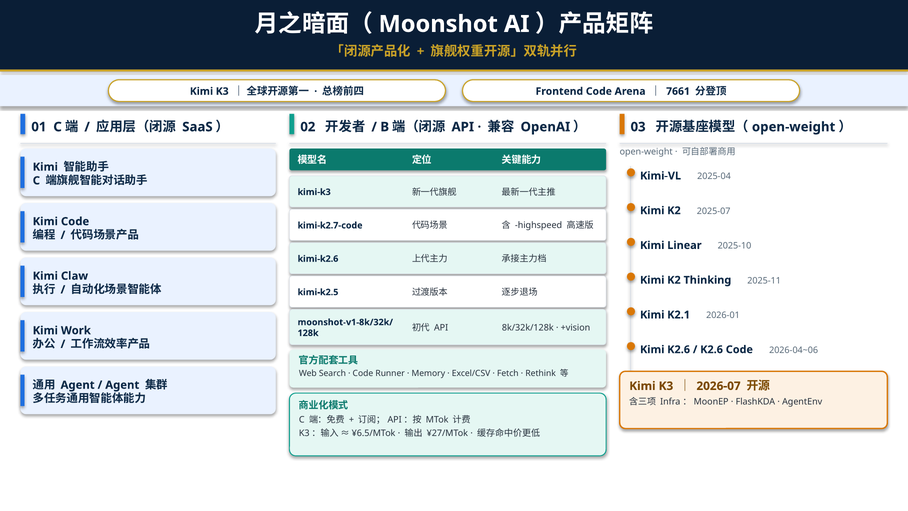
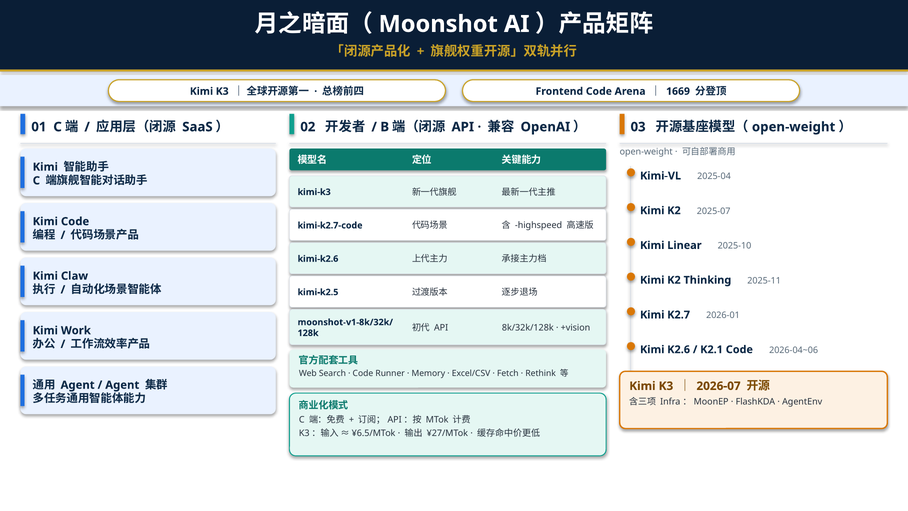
7661: 7661 -> 1669 (678, 91)
K2.1: K2.1 -> K2.7 (679, 315)
K2.6: K2.6 -> K2.1 (712, 349)
